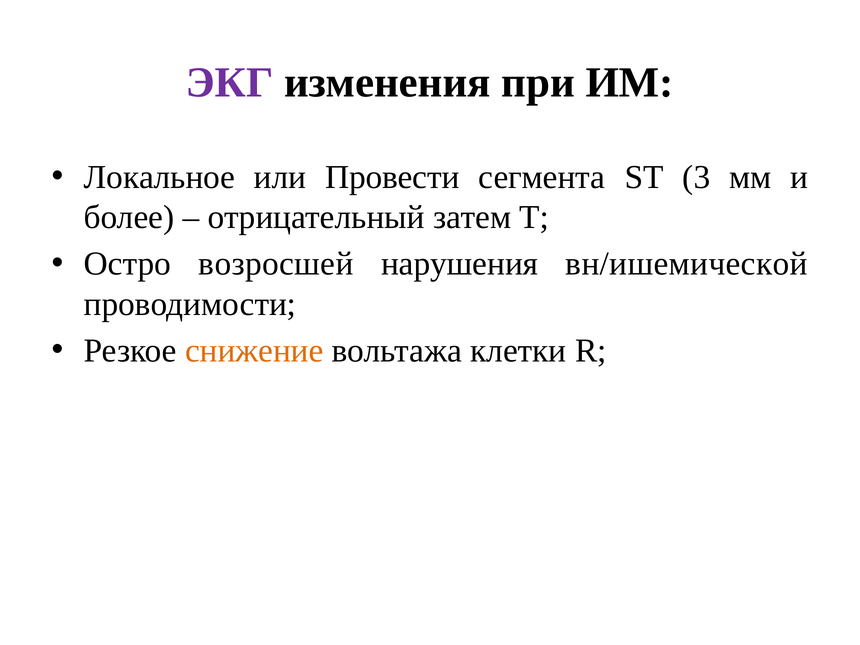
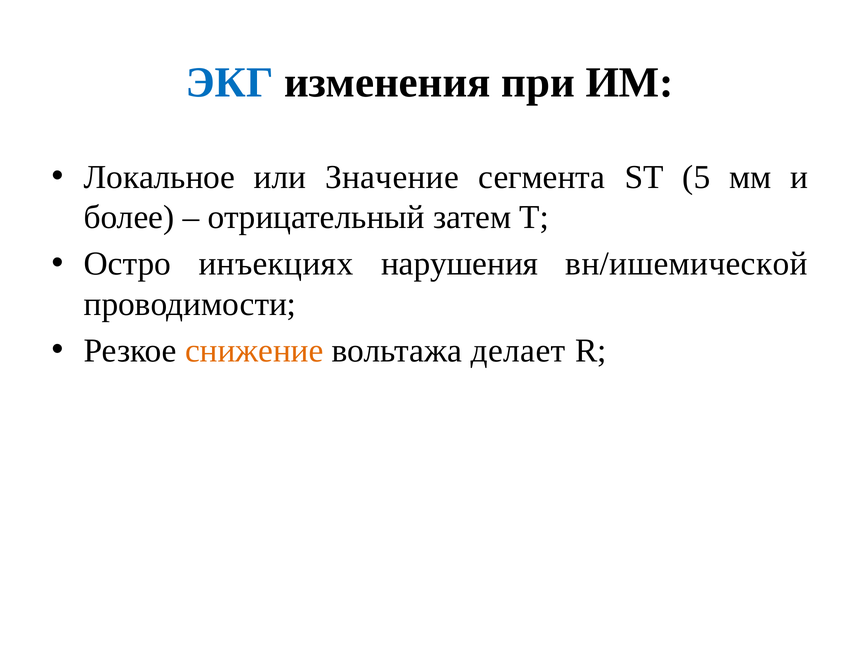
ЭКГ colour: purple -> blue (230, 83)
Провести: Провести -> Значение (392, 177)
3: 3 -> 5 (696, 177)
возросшей: возросшей -> инъекциях (276, 264)
клетки: клетки -> делает (518, 351)
